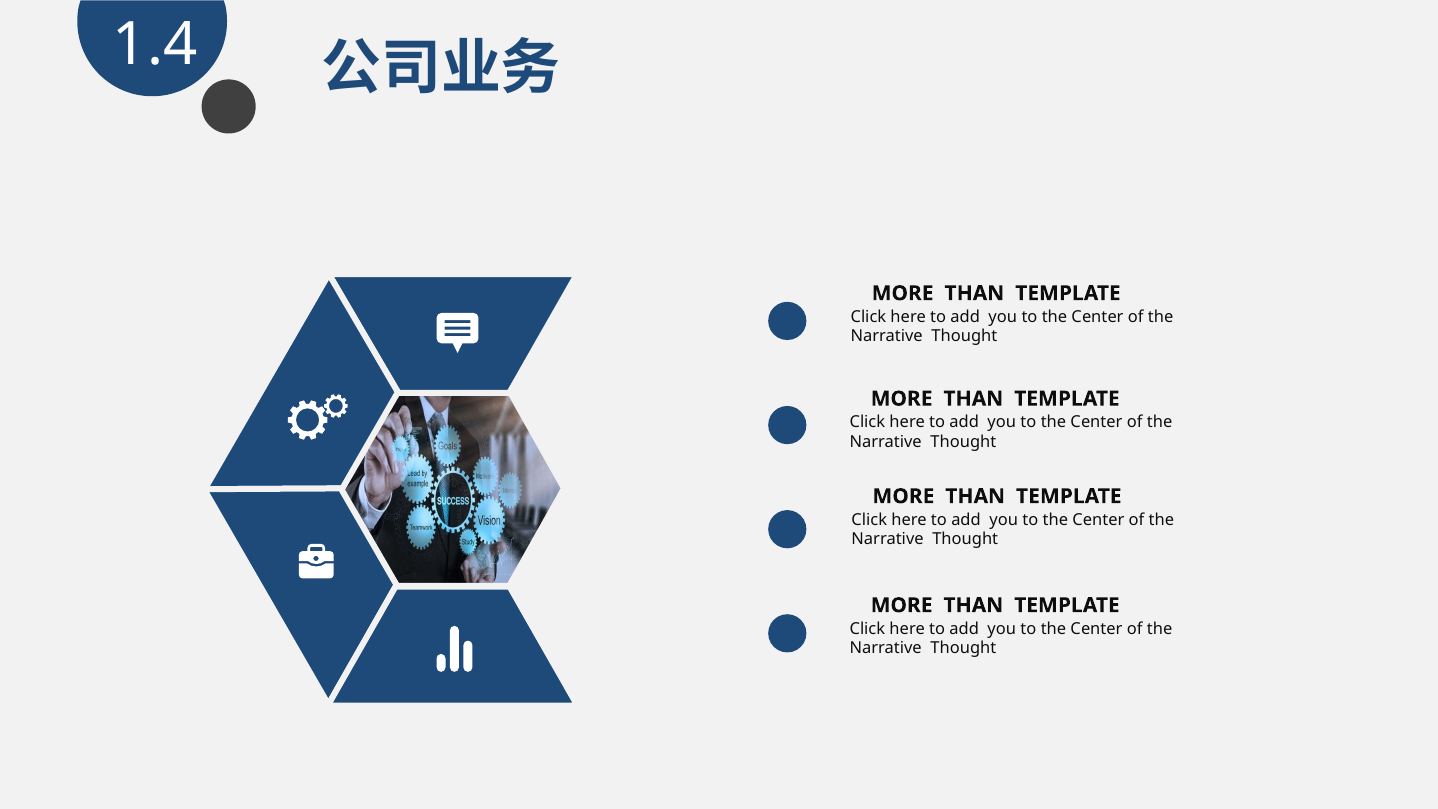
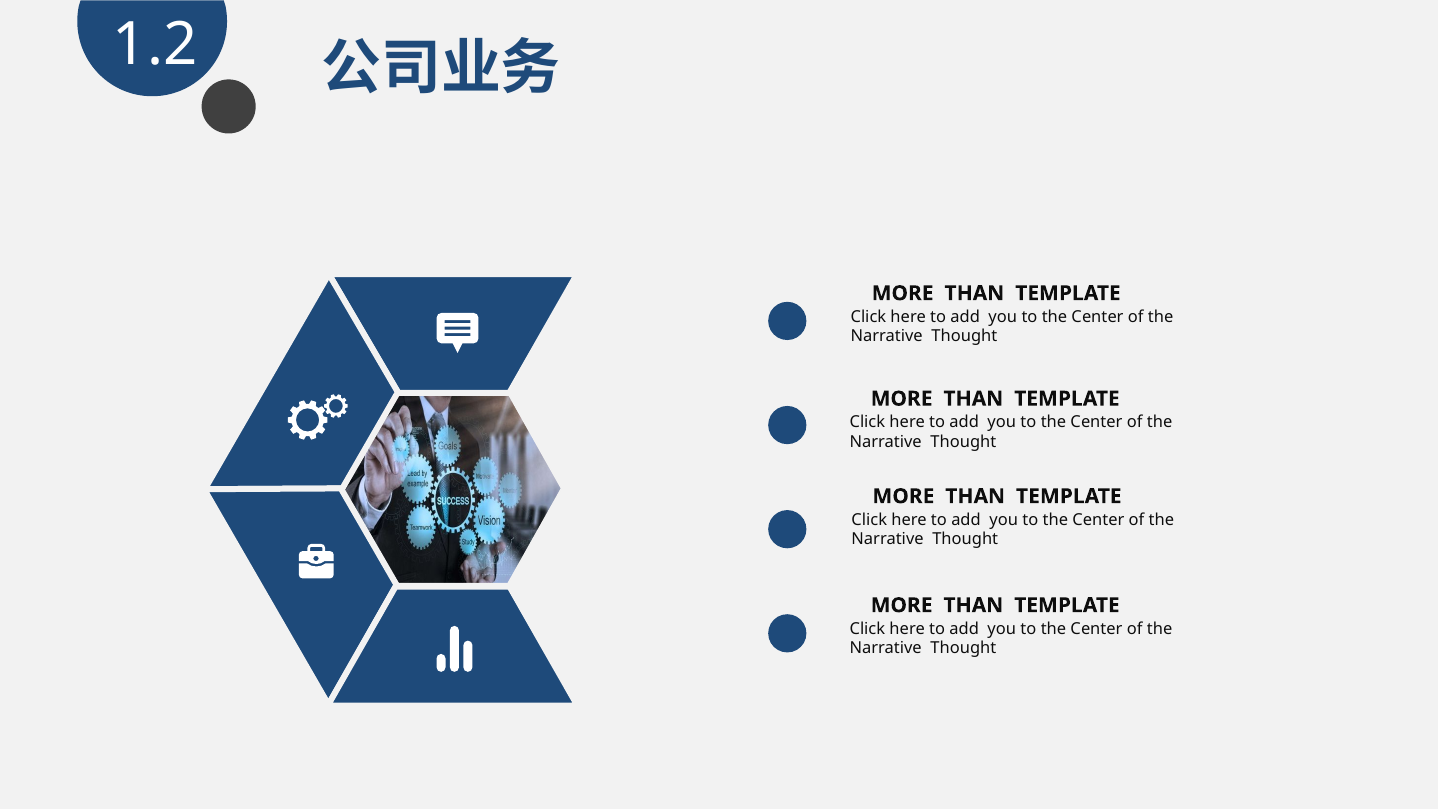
1.4: 1.4 -> 1.2 (155, 45)
